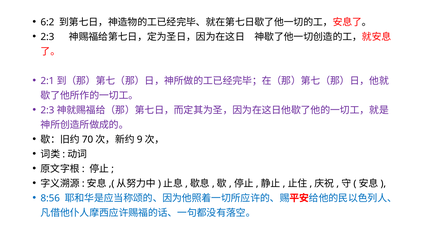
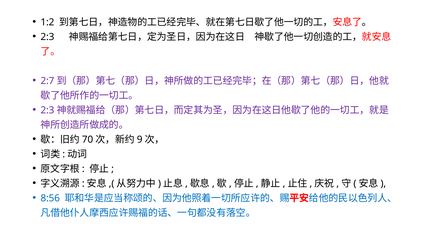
6:2: 6:2 -> 1:2 (47, 22)
2:1: 2:1 -> 2:7 (47, 81)
